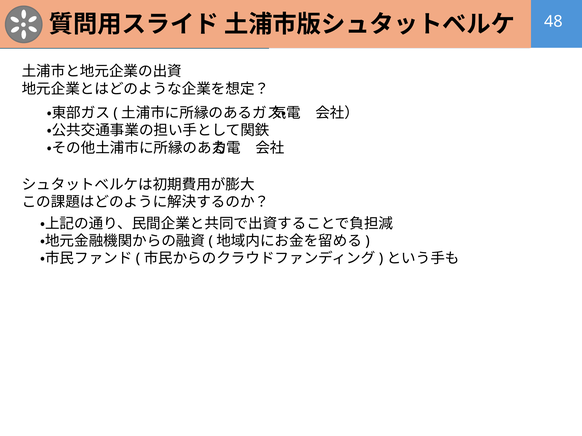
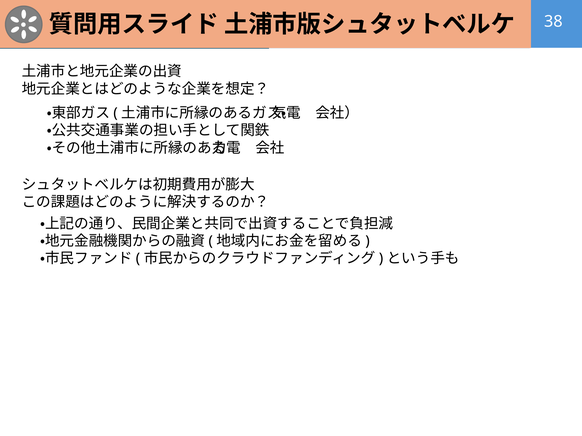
48: 48 -> 38 (553, 22)
